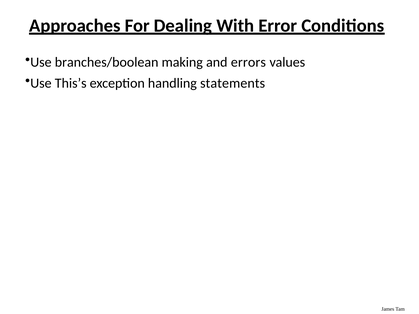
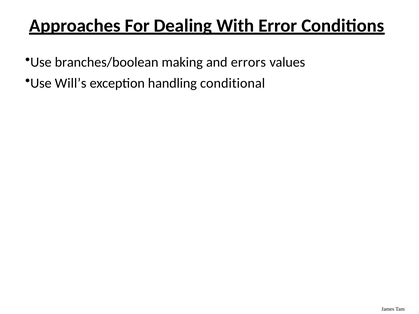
This’s: This’s -> Will’s (71, 83)
statements: statements -> conditional (233, 83)
